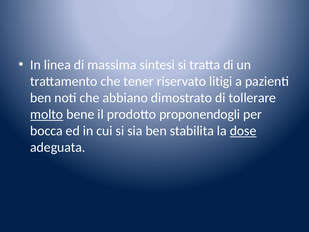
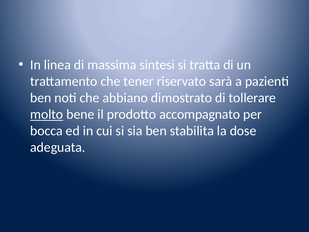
litigi: litigi -> sarà (221, 81)
proponendogli: proponendogli -> accompagnato (200, 114)
dose underline: present -> none (243, 131)
